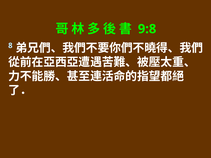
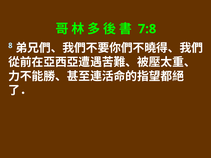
9:8: 9:8 -> 7:8 (147, 29)
